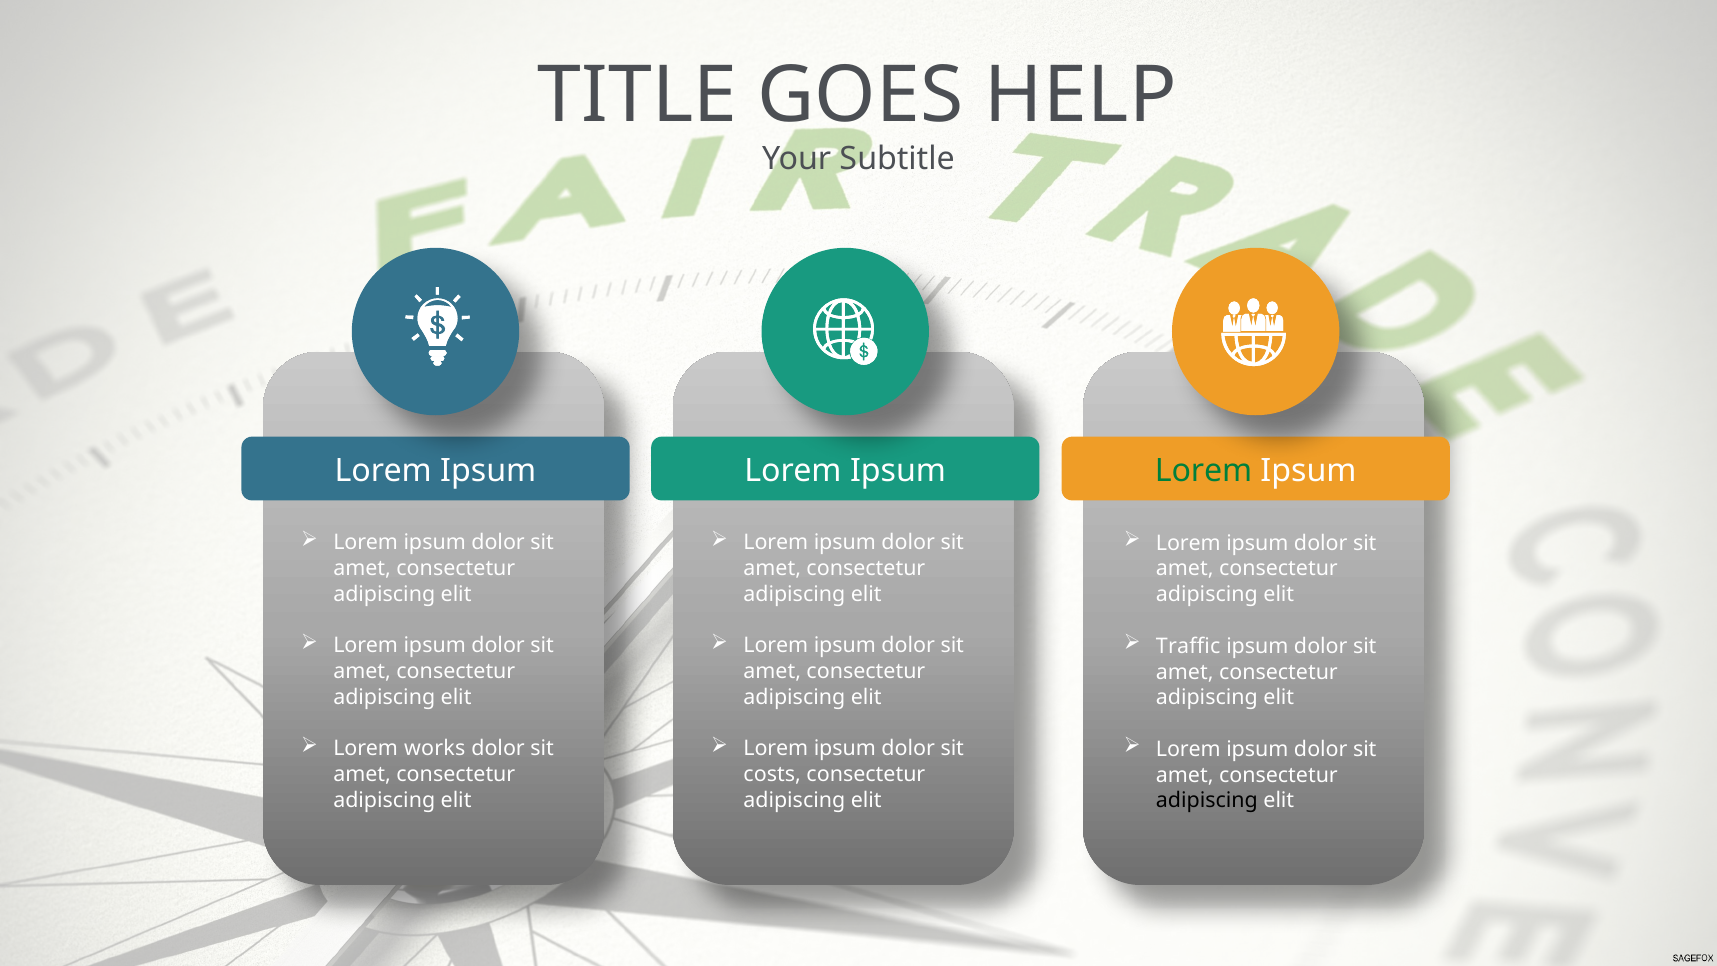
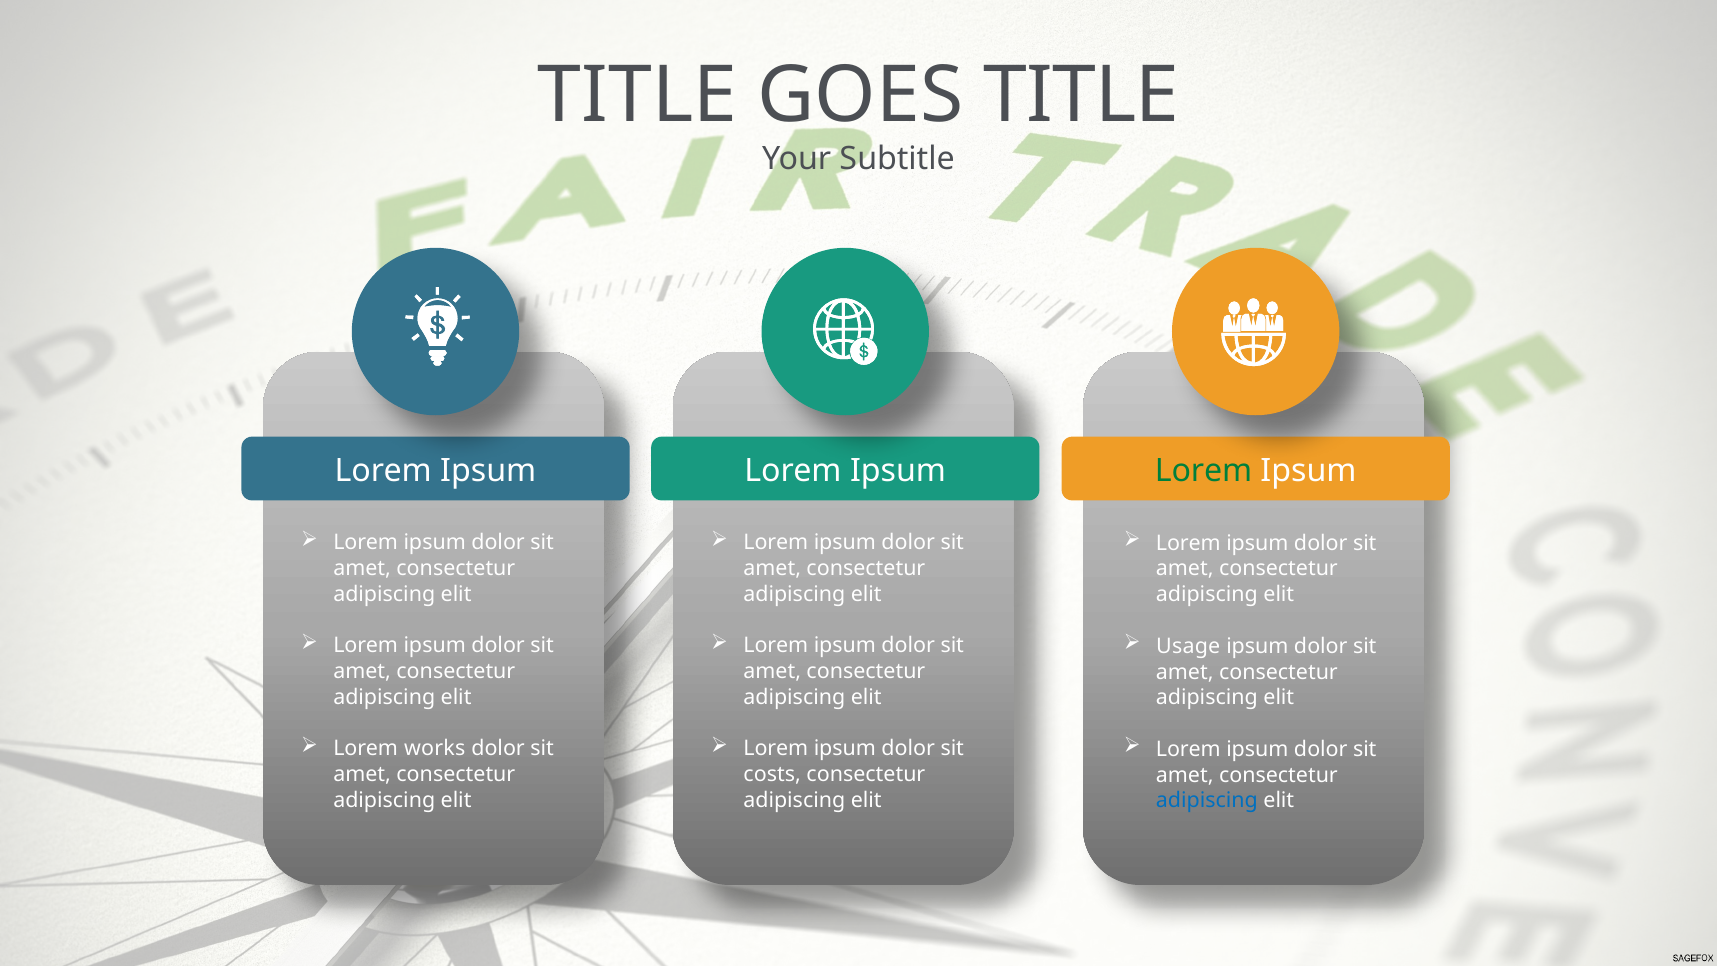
GOES HELP: HELP -> TITLE (1082, 95)
Traffic: Traffic -> Usage (1188, 646)
adipiscing colour: black -> blue (1207, 801)
